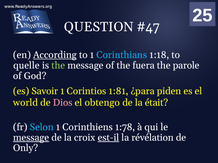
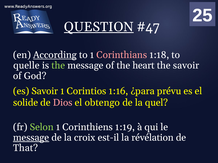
QUESTION underline: none -> present (99, 27)
Corinthians colour: light blue -> pink (122, 55)
fuera: fuera -> heart (144, 66)
the parole: parole -> savoir (186, 66)
1:81: 1:81 -> 1:16 (118, 91)
piden: piden -> prévu (169, 91)
world: world -> solide (26, 103)
était: était -> quel (156, 103)
Selon colour: light blue -> light green (42, 127)
1:78: 1:78 -> 1:19 (125, 127)
est-il underline: present -> none (108, 138)
Only: Only -> That (25, 148)
